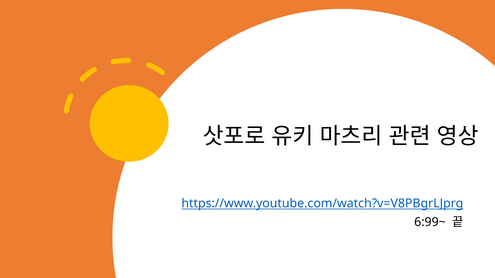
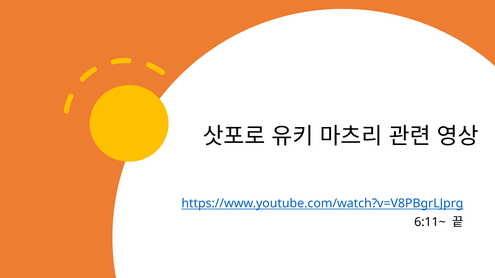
6:99~: 6:99~ -> 6:11~ (430, 223)
